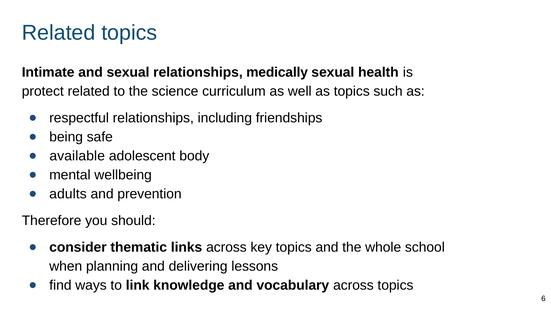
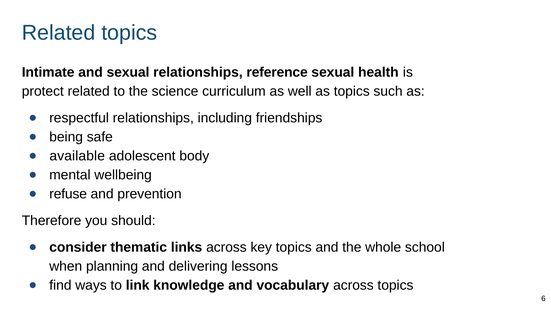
medically: medically -> reference (277, 72)
adults: adults -> refuse (68, 194)
